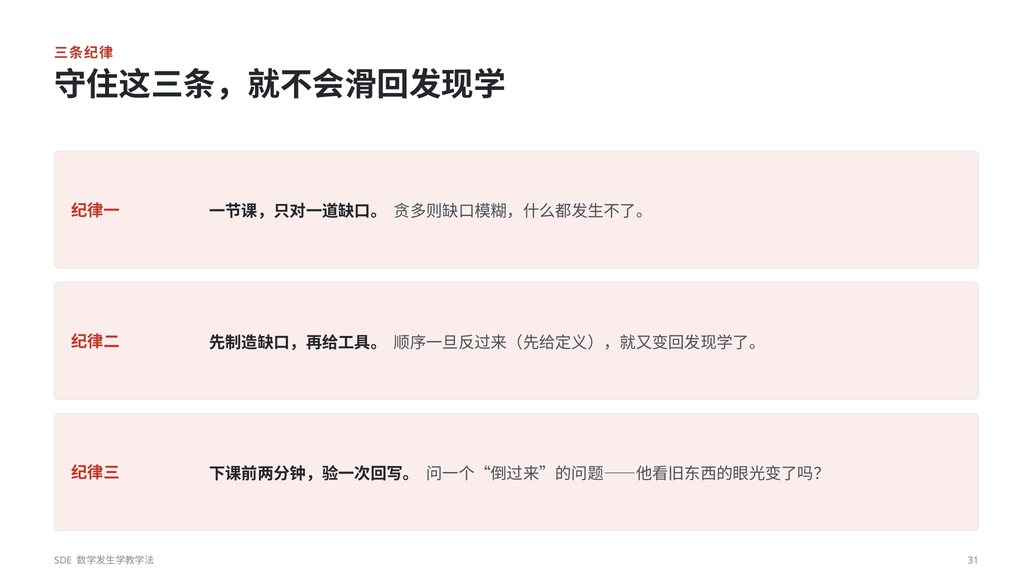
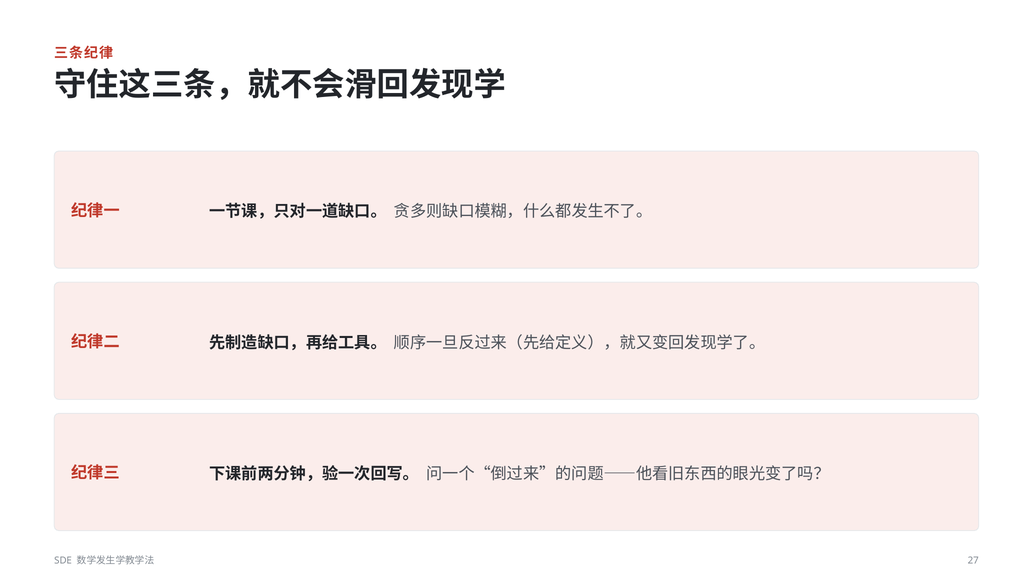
31: 31 -> 27 (973, 561)
